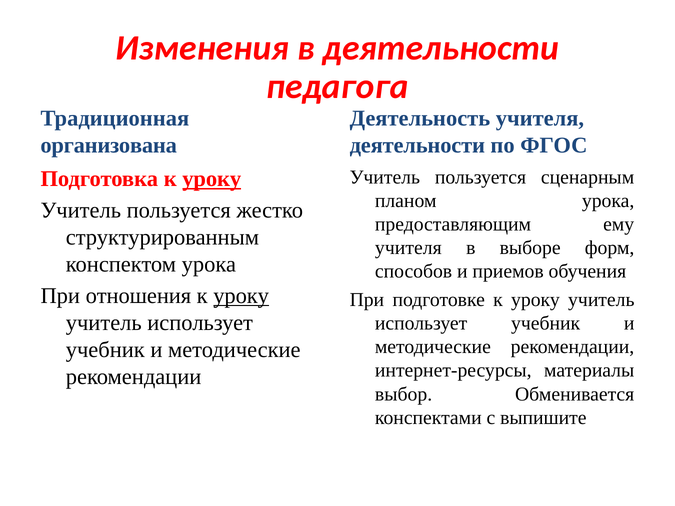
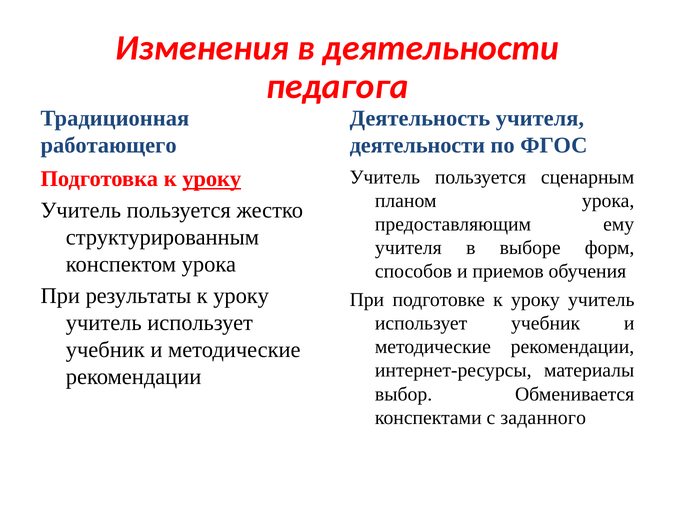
организована: организована -> работающего (109, 145)
отношения: отношения -> результаты (138, 296)
уроку underline: present -> none (241, 296)
выпишите: выпишите -> заданного (543, 418)
